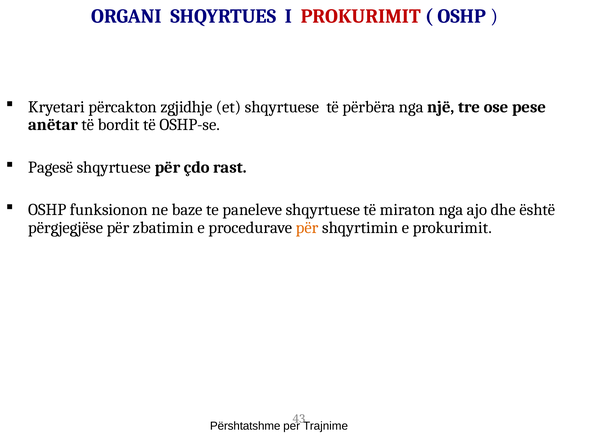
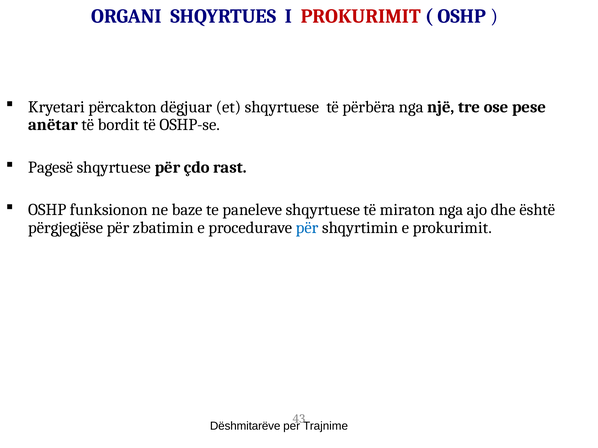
zgjidhje: zgjidhje -> dëgjuar (186, 107)
për colour: orange -> blue (307, 228)
Përshtatshme: Përshtatshme -> Dëshmitarëve (245, 426)
